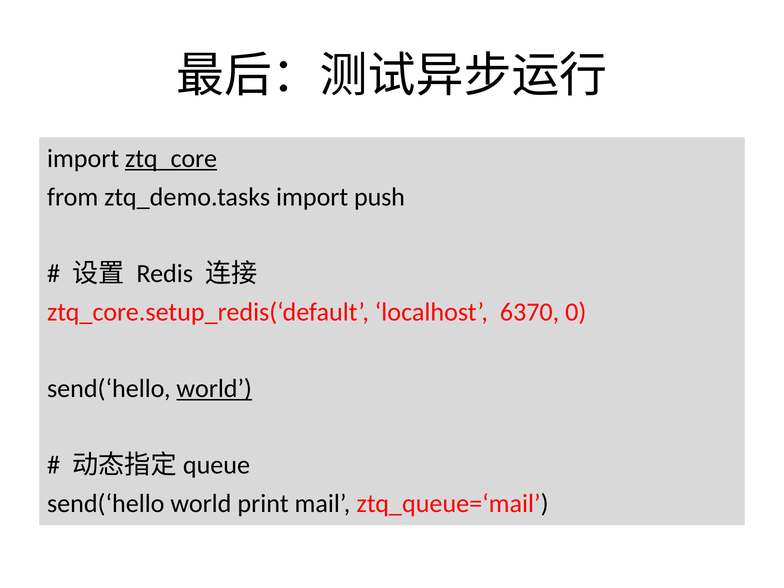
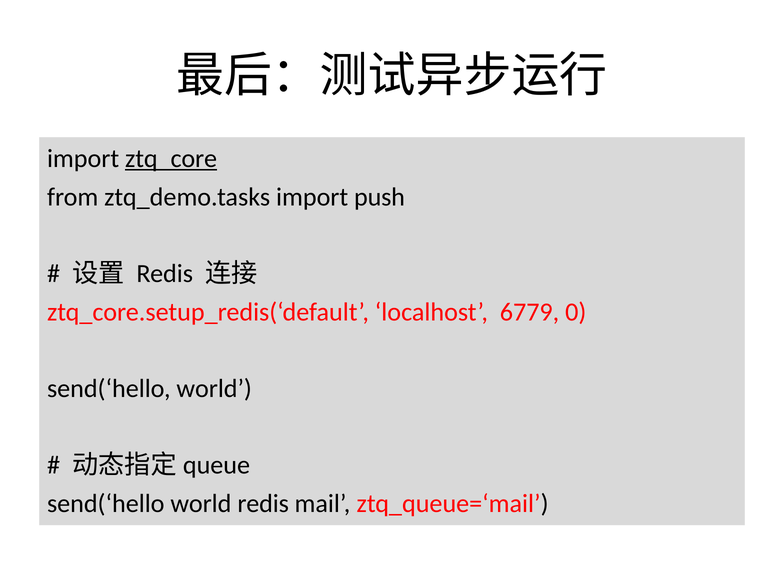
6370: 6370 -> 6779 (530, 312)
world underline: present -> none (214, 389)
world print: print -> redis (263, 504)
